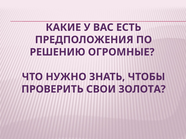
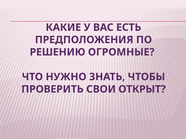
ЗОЛОТА: ЗОЛОТА -> ОТКРЫТ (142, 89)
